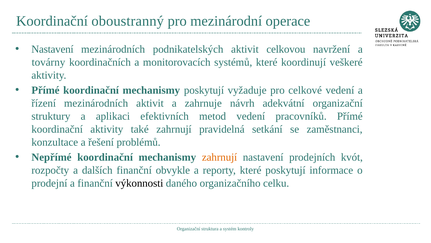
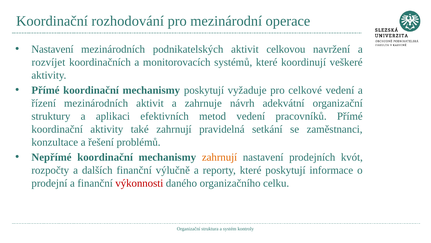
oboustranný: oboustranný -> rozhodování (128, 21)
továrny: továrny -> rozvíjet (48, 62)
obvykle: obvykle -> výlučně (173, 170)
výkonnosti colour: black -> red (139, 183)
